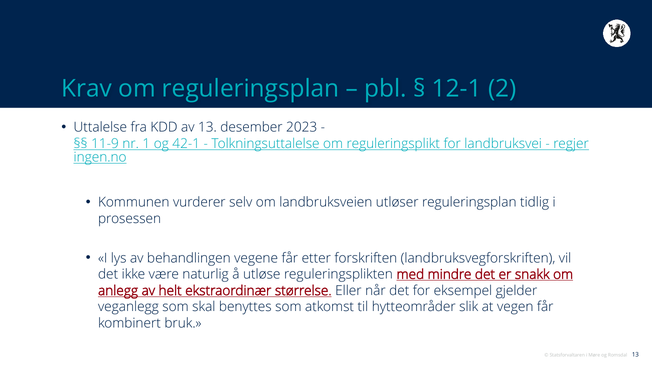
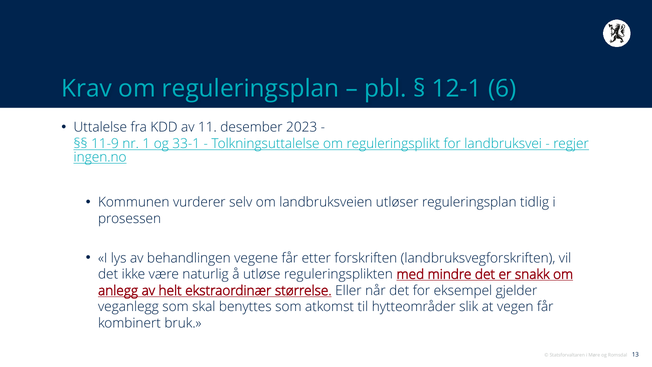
2: 2 -> 6 (502, 89)
av 13: 13 -> 11 (207, 127)
42-1: 42-1 -> 33-1 (186, 144)
